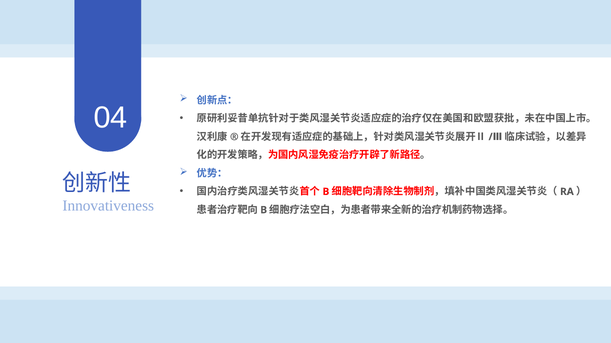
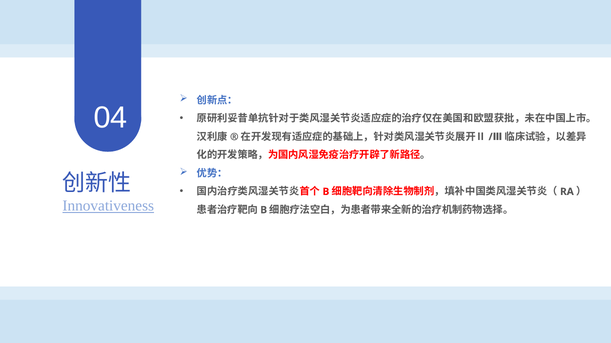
Innovativeness underline: none -> present (108, 206)
